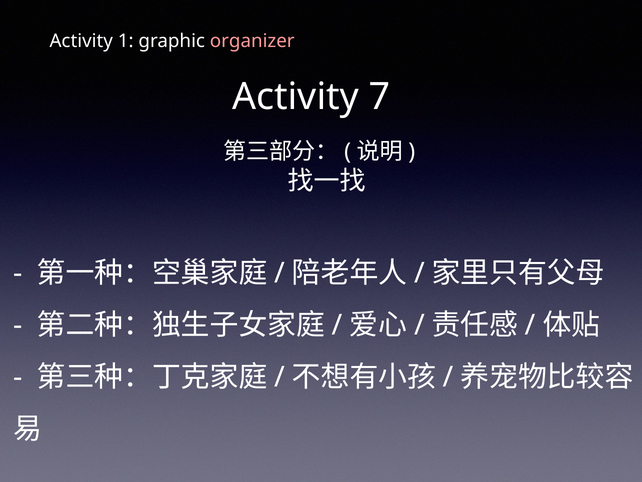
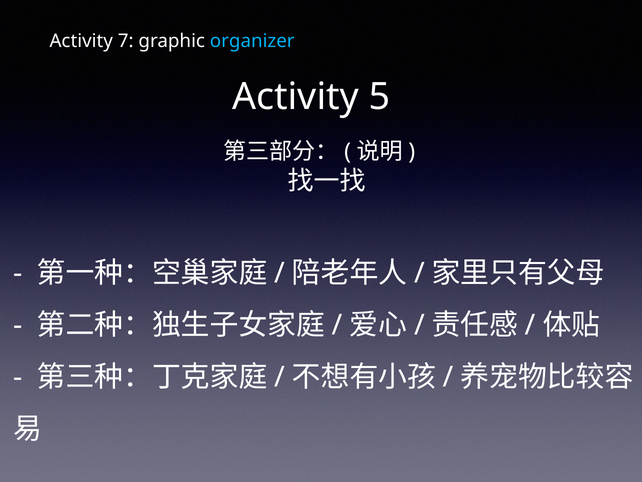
1: 1 -> 7 (126, 41)
organizer colour: pink -> light blue (252, 41)
7: 7 -> 5 (380, 96)
